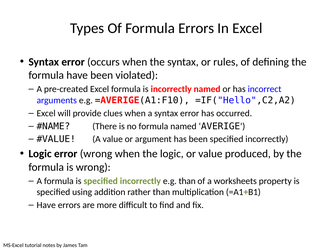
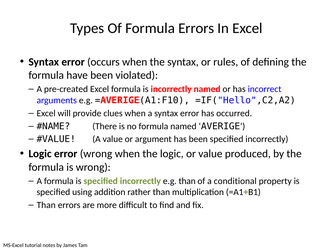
worksheets: worksheets -> conditional (235, 181)
Have: Have -> Than (46, 205)
